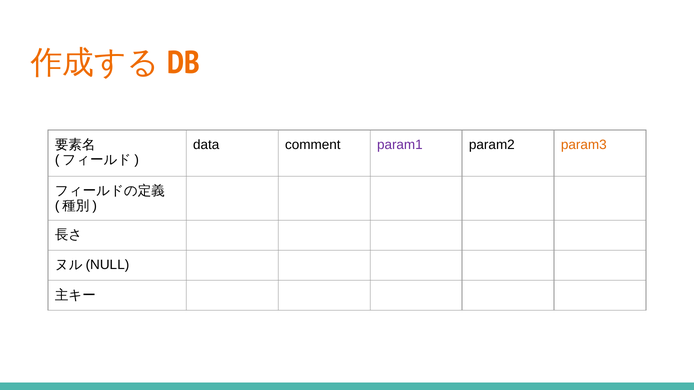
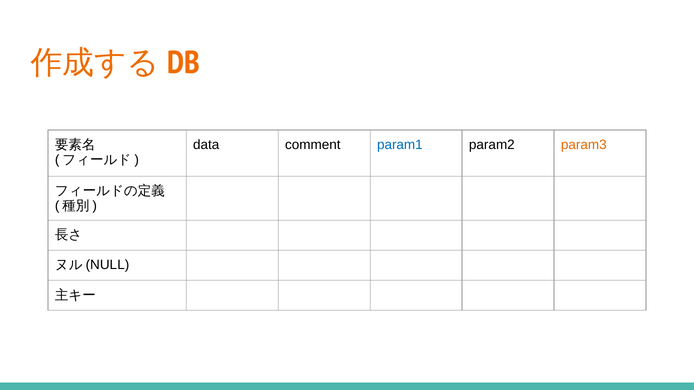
param1 colour: purple -> blue (400, 145)
